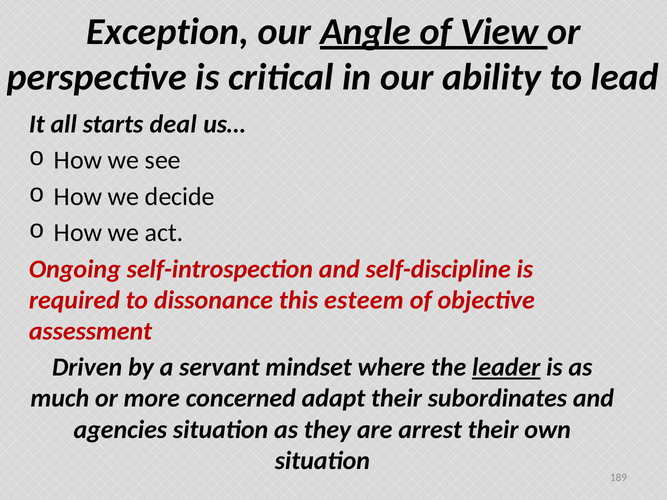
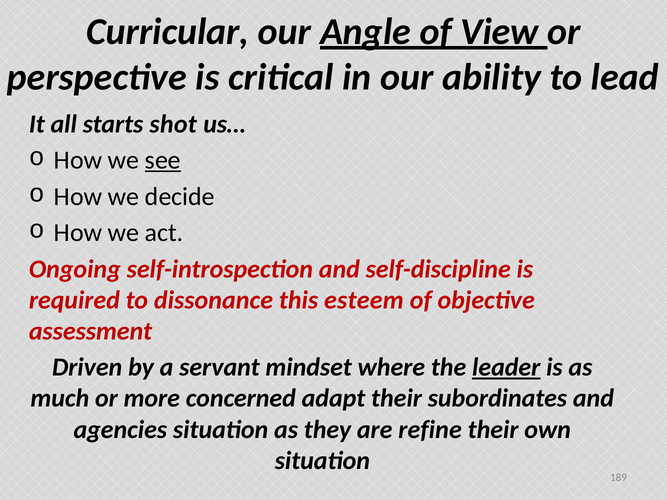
Exception: Exception -> Curricular (168, 32)
deal: deal -> shot (173, 124)
see underline: none -> present (163, 160)
arrest: arrest -> refine (430, 430)
